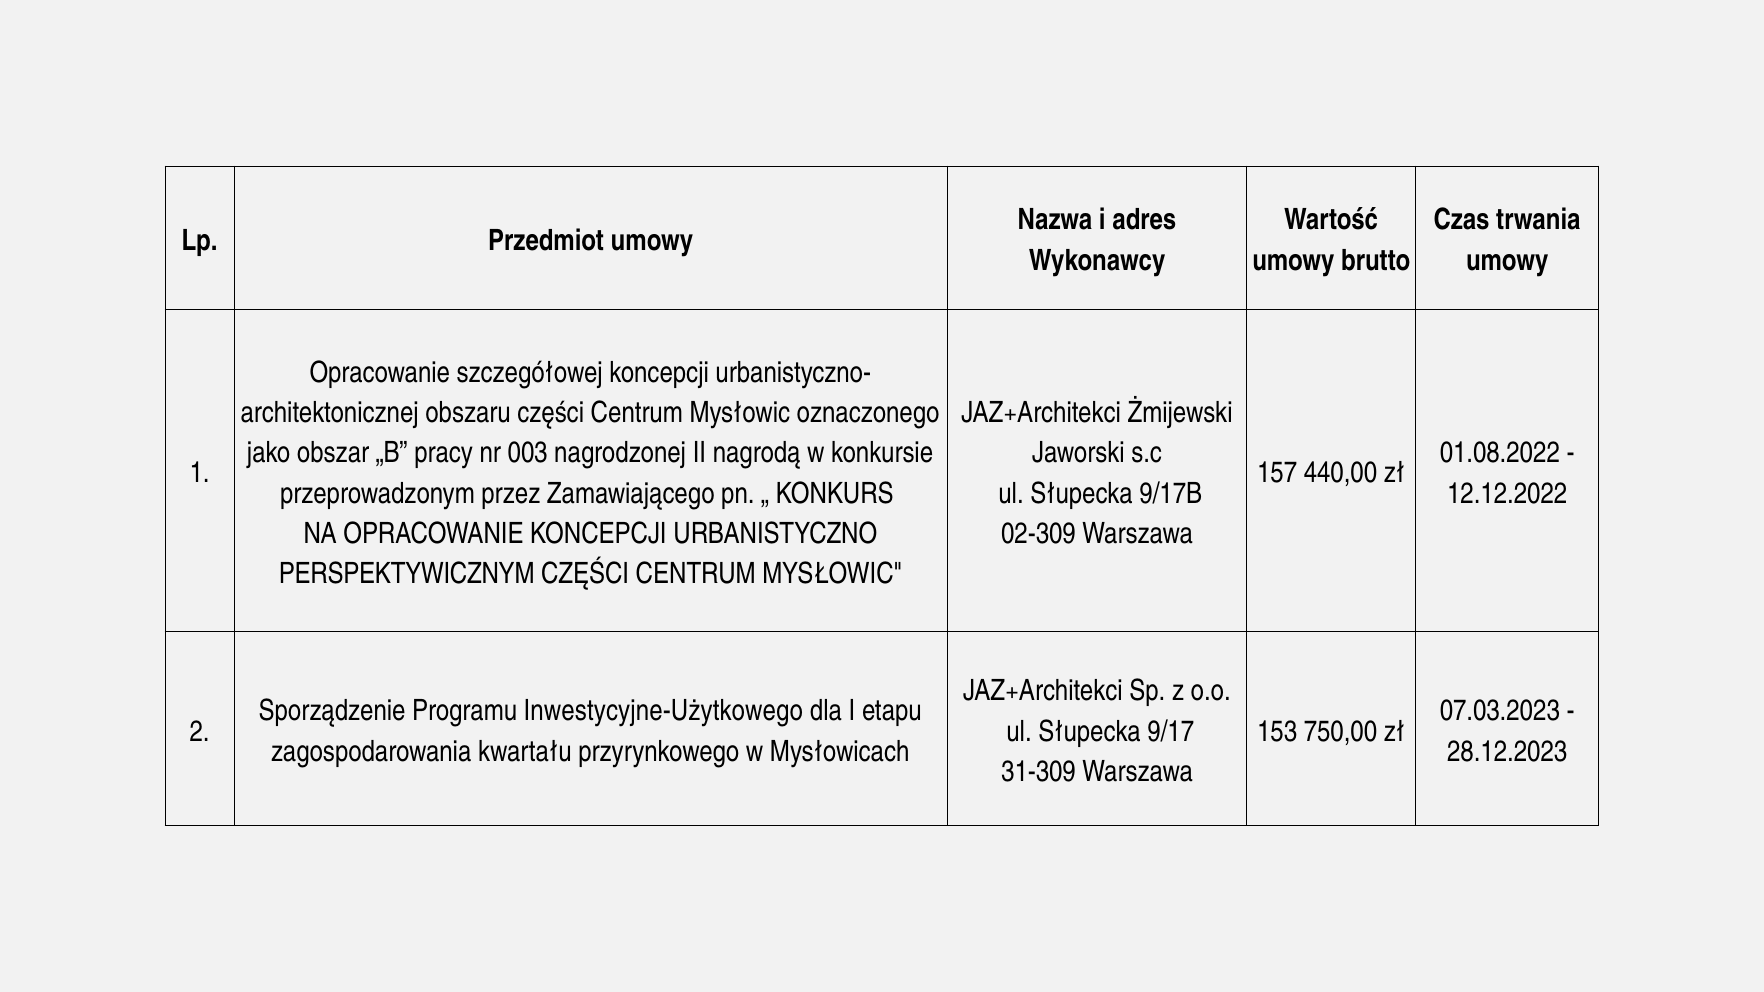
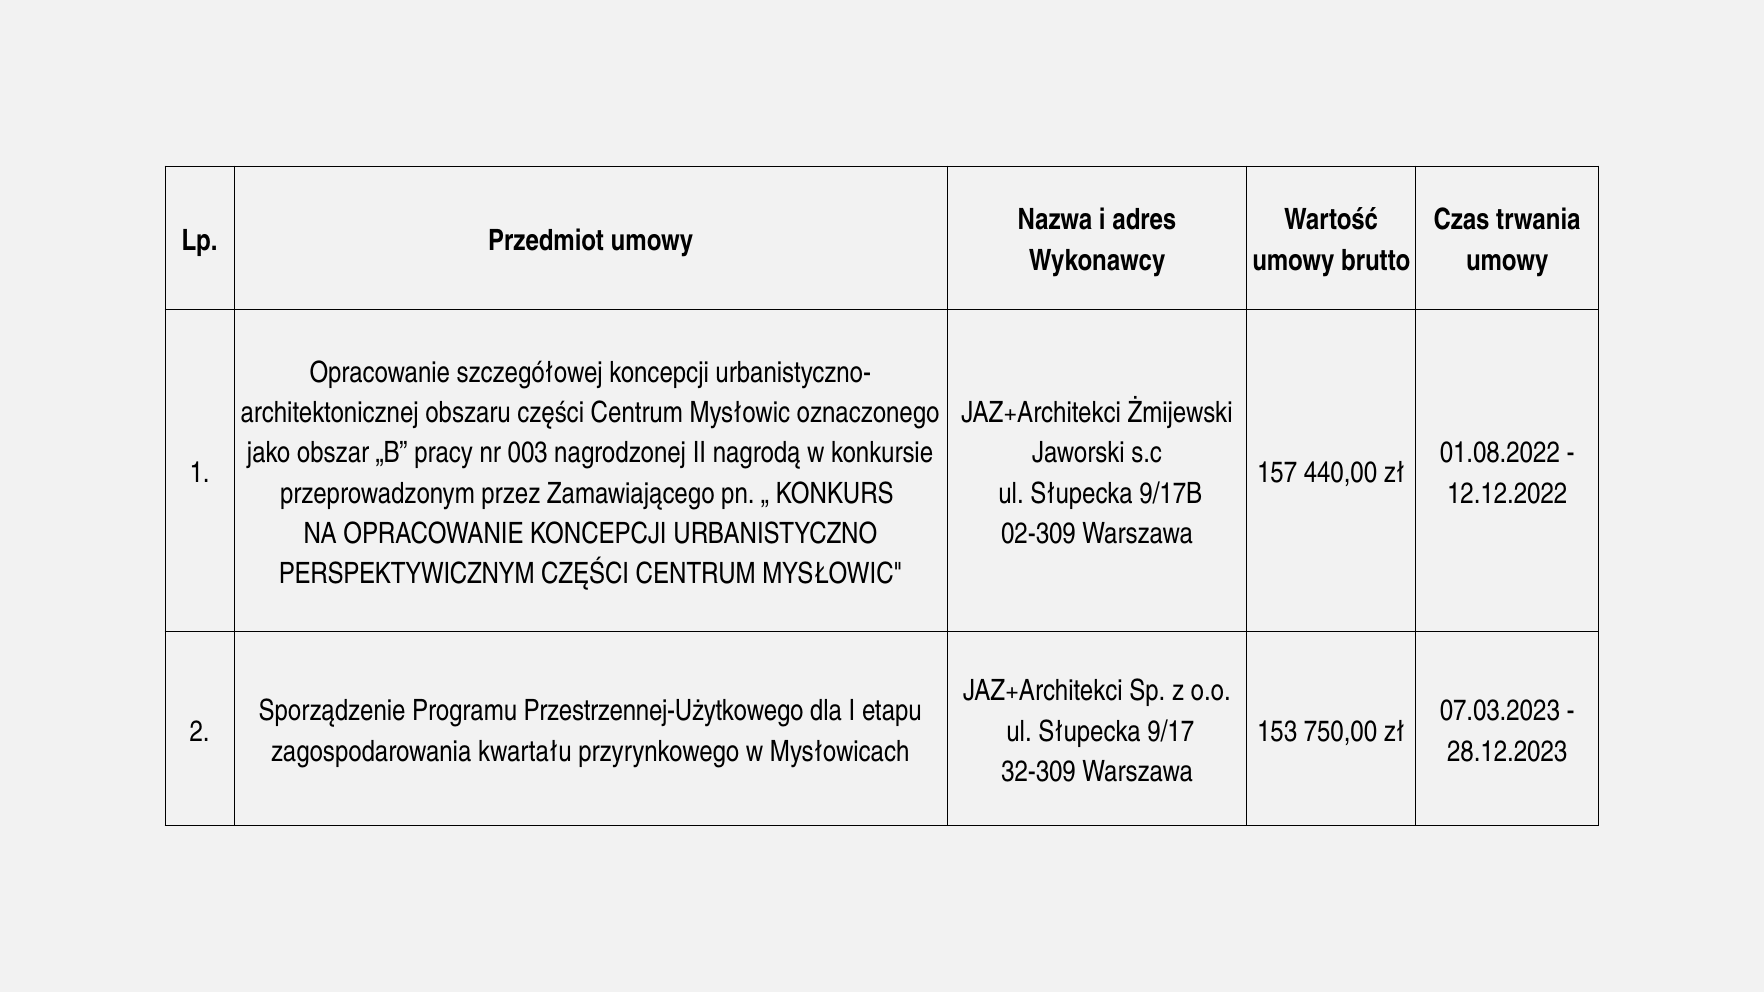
Inwestycyjne-Użytkowego: Inwestycyjne-Użytkowego -> Przestrzennej-Użytkowego (664, 711)
31-309: 31-309 -> 32-309 (1039, 772)
